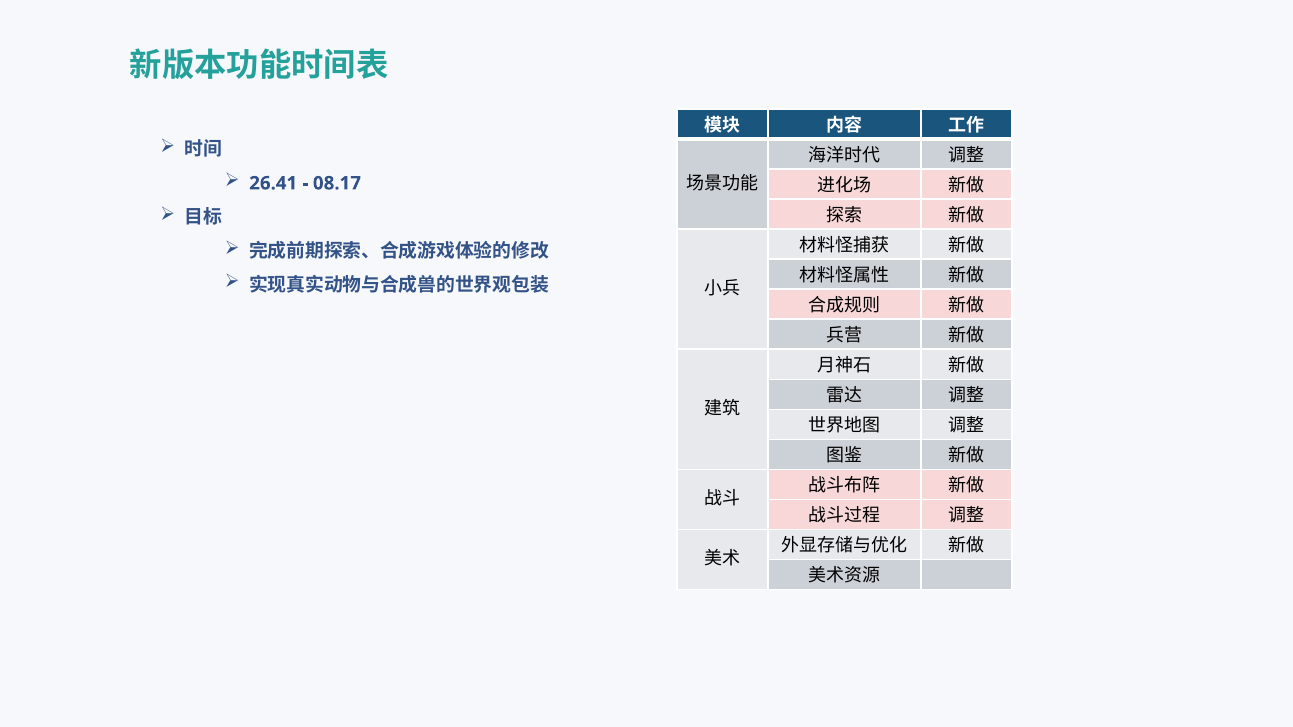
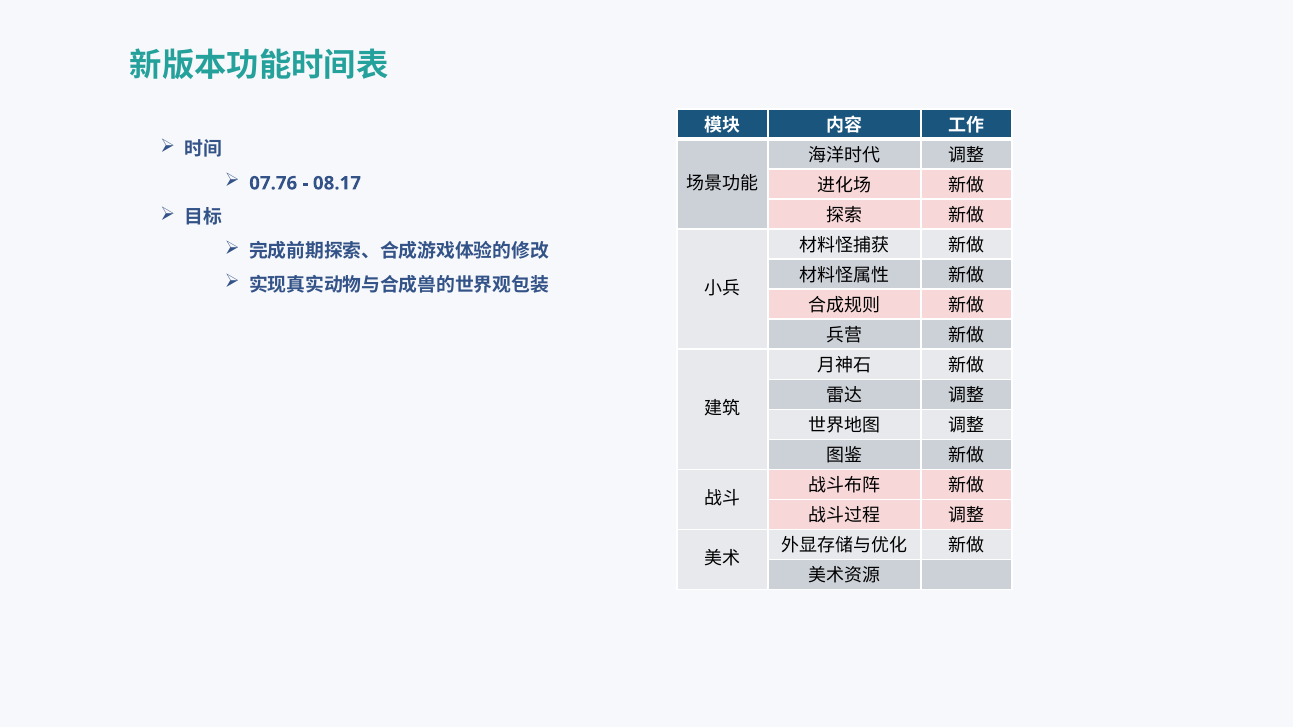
26.41: 26.41 -> 07.76 (273, 183)
